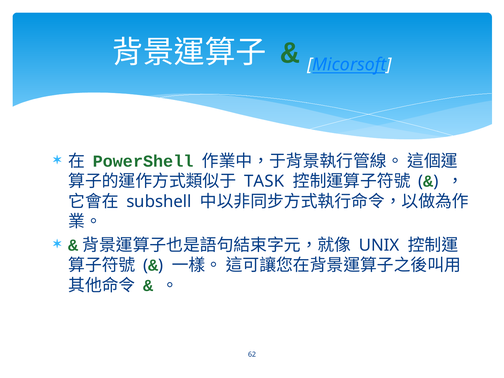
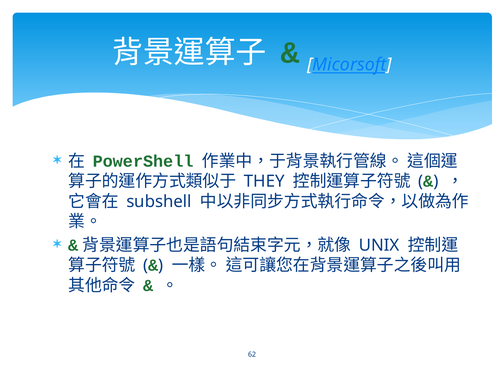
TASK: TASK -> THEY (264, 181)
